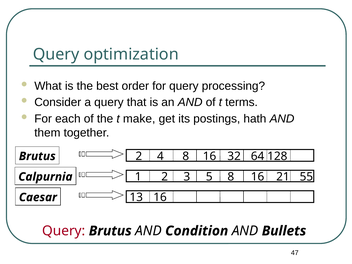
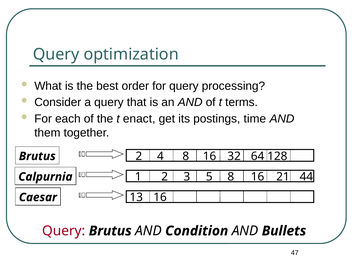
make: make -> enact (139, 119)
hath: hath -> time (255, 119)
55: 55 -> 44 (306, 177)
